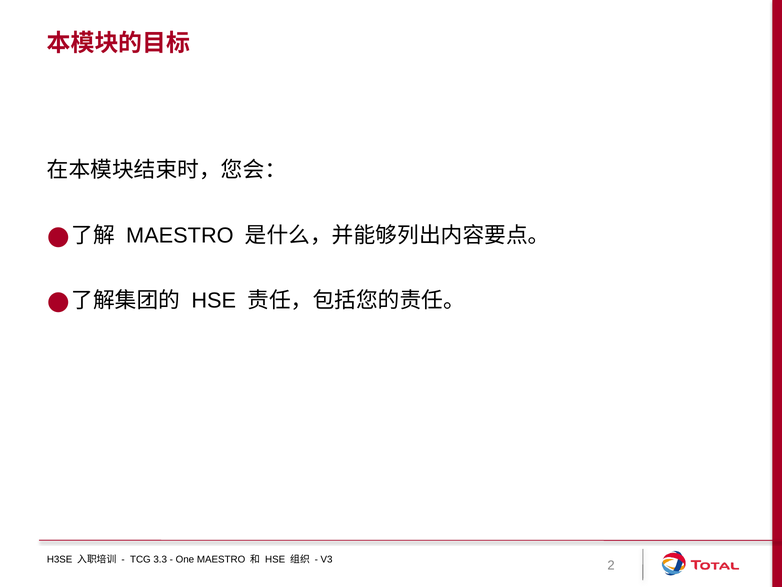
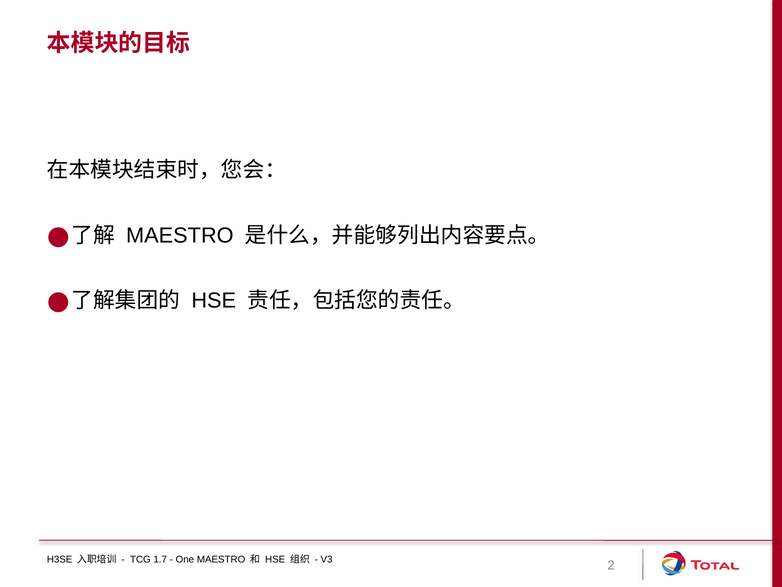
3.3: 3.3 -> 1.7 (160, 559)
